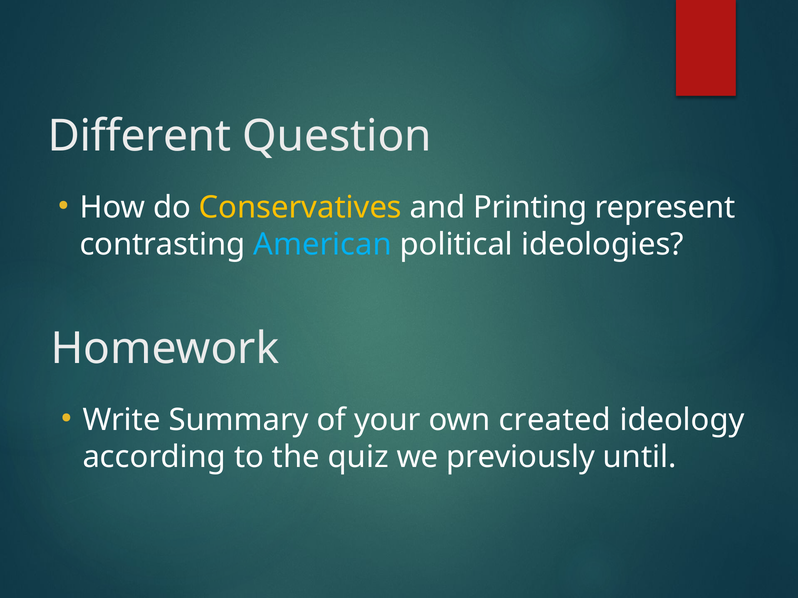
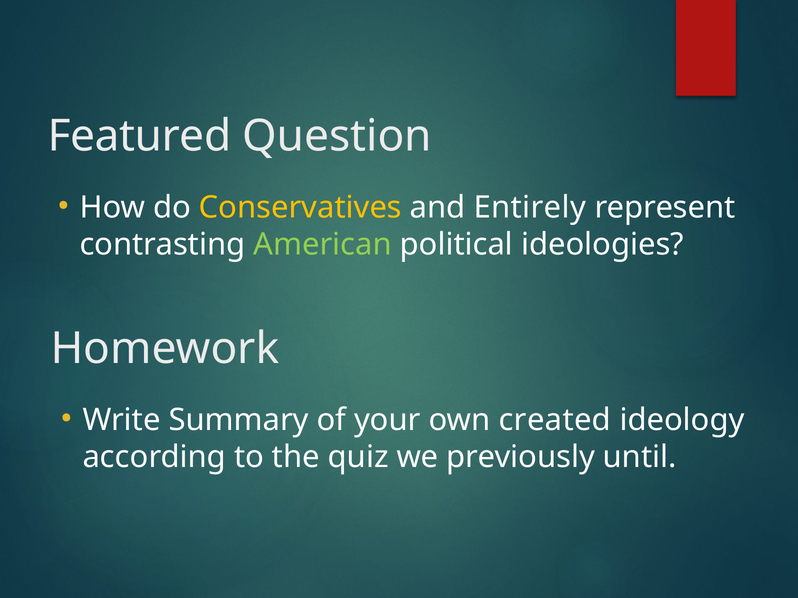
Different: Different -> Featured (139, 136)
Printing: Printing -> Entirely (530, 208)
American colour: light blue -> light green (323, 245)
